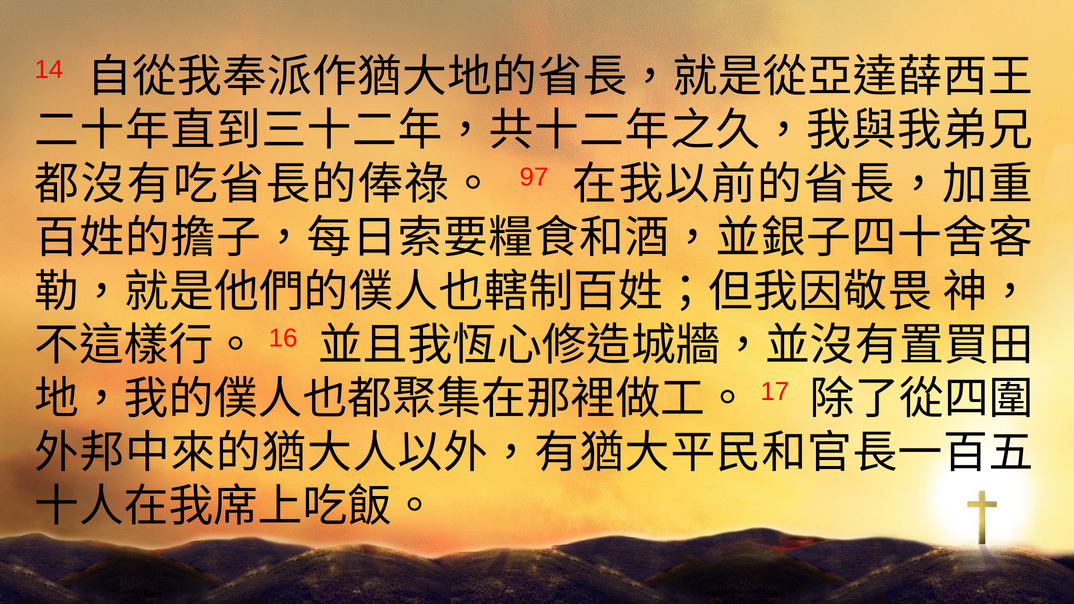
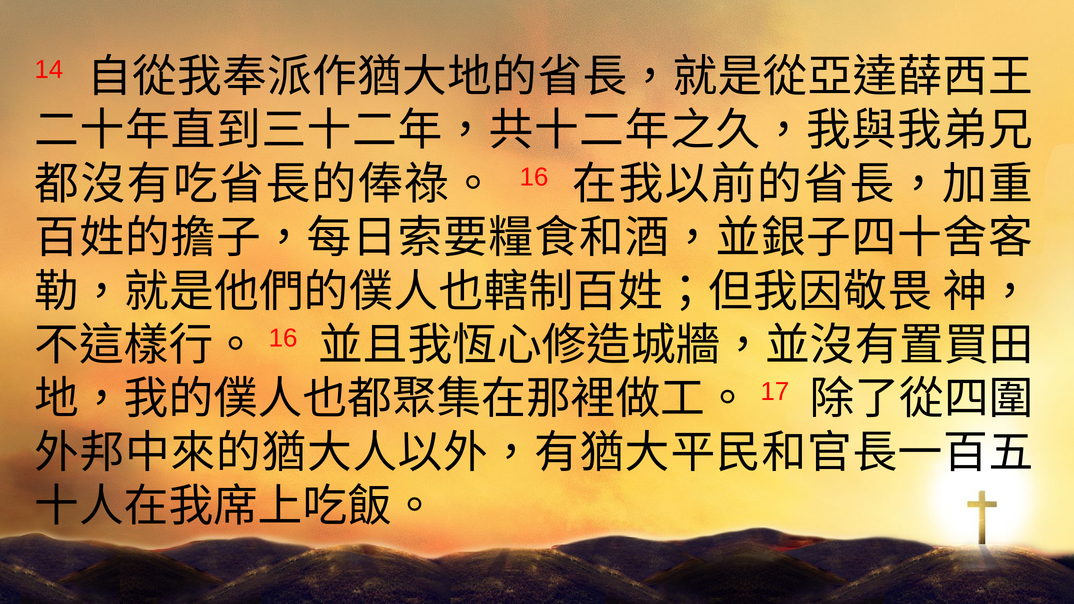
97: 97 -> 16 (534, 177)
